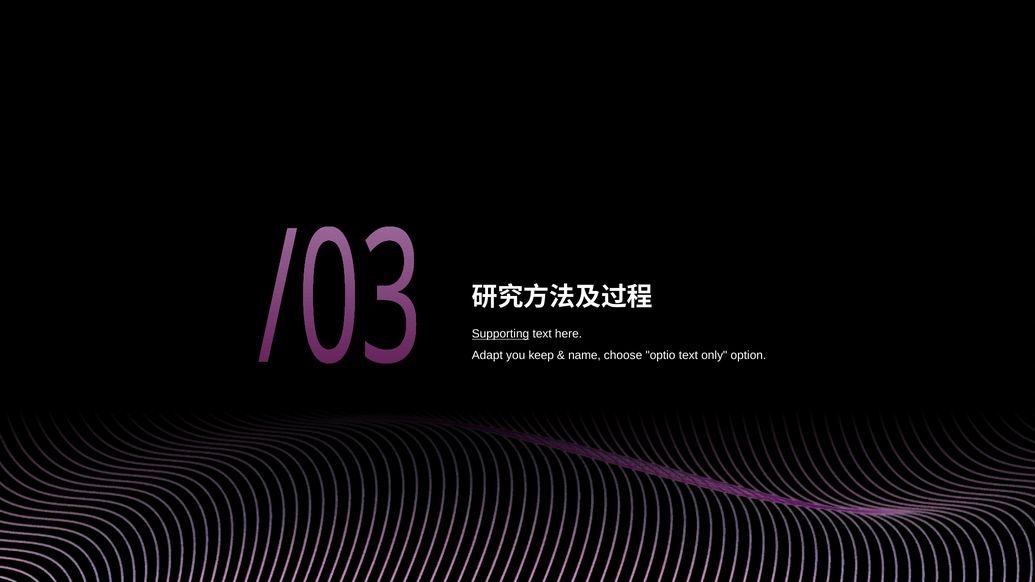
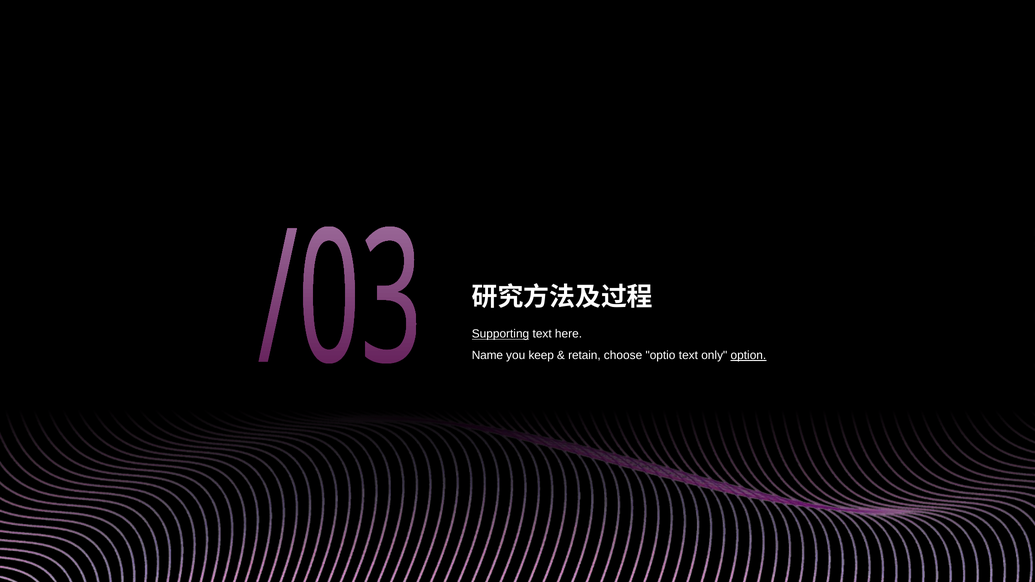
Adapt: Adapt -> Name (487, 356)
name: name -> retain (584, 356)
option underline: none -> present (748, 356)
